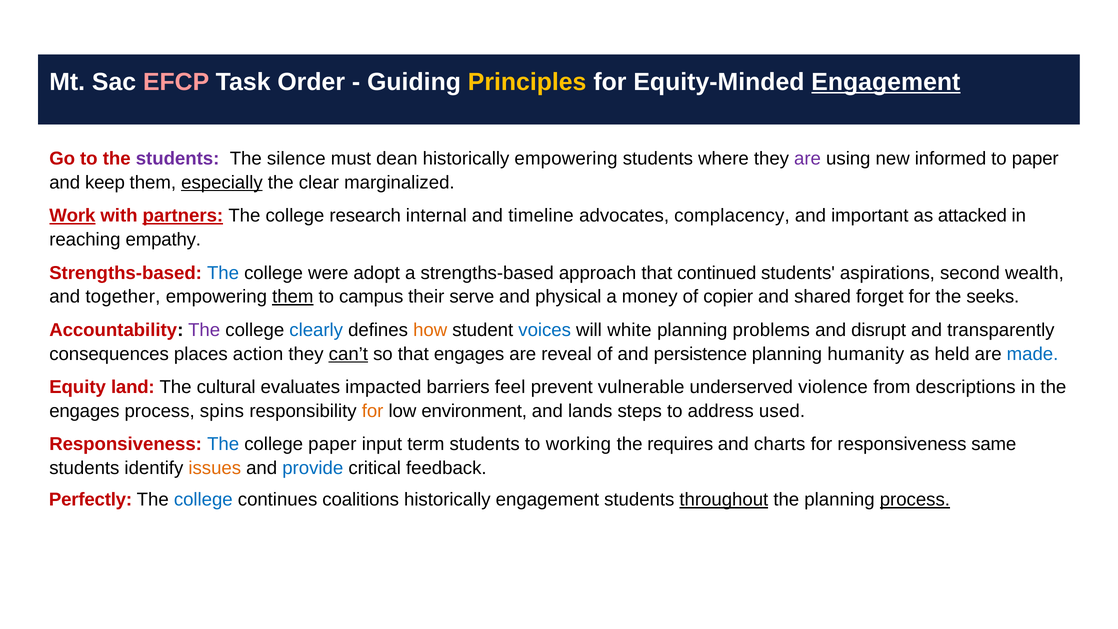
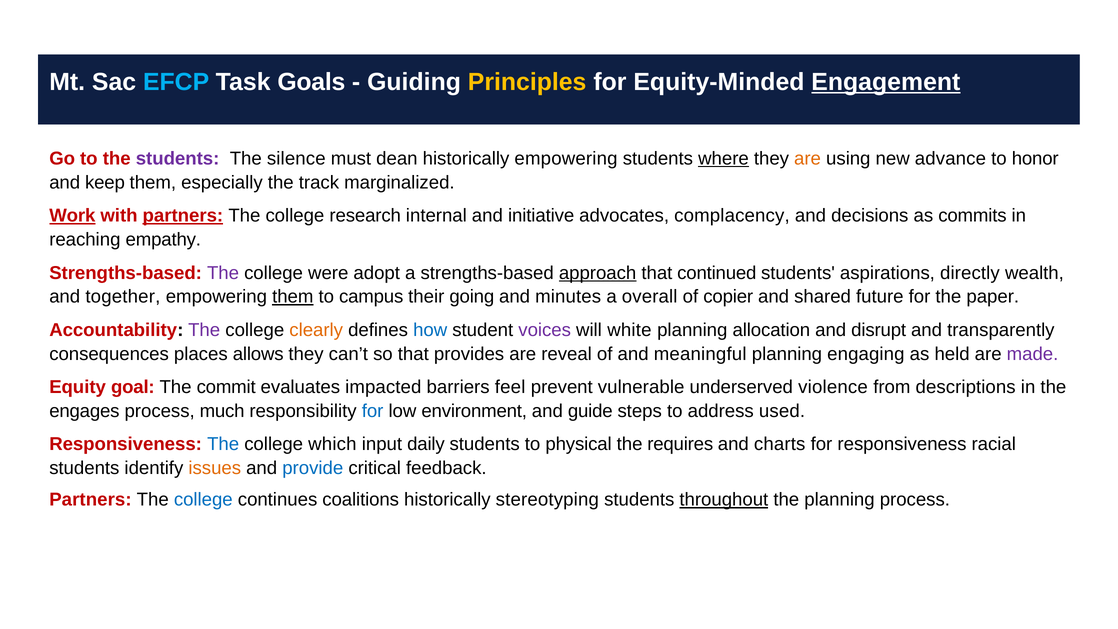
EFCP colour: pink -> light blue (176, 82)
Order: Order -> Goals (311, 82)
where underline: none -> present (723, 159)
are colour: purple -> orange (808, 159)
informed: informed -> advance (950, 159)
to paper: paper -> honor (1035, 159)
especially underline: present -> none (222, 182)
clear: clear -> track (319, 182)
timeline: timeline -> initiative (541, 216)
important: important -> decisions (870, 216)
attacked: attacked -> commits (972, 216)
The colour: blue -> purple (223, 273)
approach underline: none -> present (598, 273)
second: second -> directly (970, 273)
serve: serve -> going (472, 297)
physical: physical -> minutes (568, 297)
money: money -> overall (650, 297)
forget: forget -> future (880, 297)
seeks: seeks -> paper (993, 297)
clearly colour: blue -> orange (316, 330)
how colour: orange -> blue (430, 330)
voices colour: blue -> purple (545, 330)
problems: problems -> allocation (771, 330)
action: action -> allows (258, 354)
can’t underline: present -> none (348, 354)
that engages: engages -> provides (469, 354)
persistence: persistence -> meaningful (700, 354)
humanity: humanity -> engaging (866, 354)
made colour: blue -> purple (1033, 354)
land: land -> goal (133, 387)
cultural: cultural -> commit (226, 387)
spins: spins -> much (222, 411)
for colour: orange -> blue (373, 411)
lands: lands -> guide (590, 411)
college paper: paper -> which (332, 444)
term: term -> daily (426, 444)
working: working -> physical (579, 444)
same: same -> racial (994, 444)
Perfectly: Perfectly -> Partners (90, 500)
historically engagement: engagement -> stereotyping (547, 500)
process underline: present -> none (915, 500)
